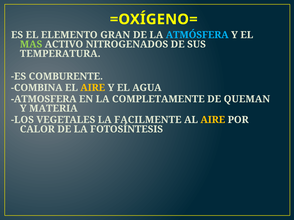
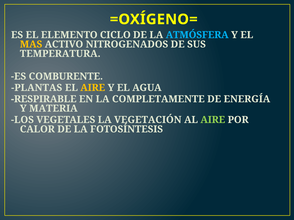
GRAN: GRAN -> CICLO (115, 35)
MAS colour: light green -> yellow (31, 44)
COMBINA: COMBINA -> PLANTAS (37, 88)
ATMOSFERA: ATMOSFERA -> RESPIRABLE (44, 99)
QUEMAN: QUEMAN -> ENERGÍA (247, 99)
FACILMENTE: FACILMENTE -> VEGETACIÓN (148, 120)
AIRE colour: yellow -> light green (213, 120)
